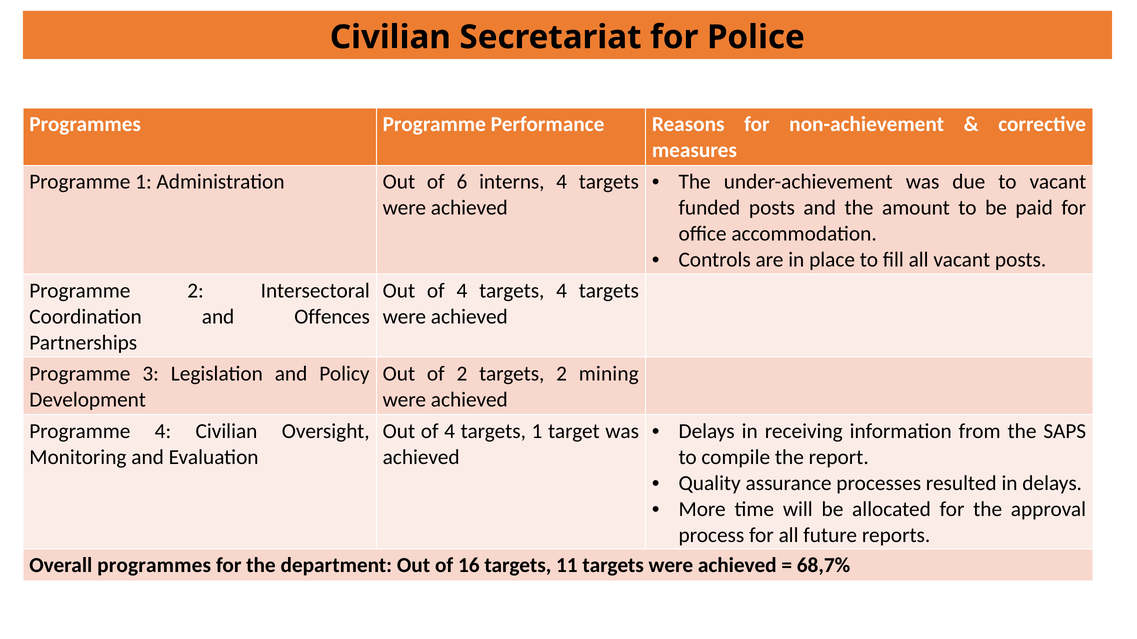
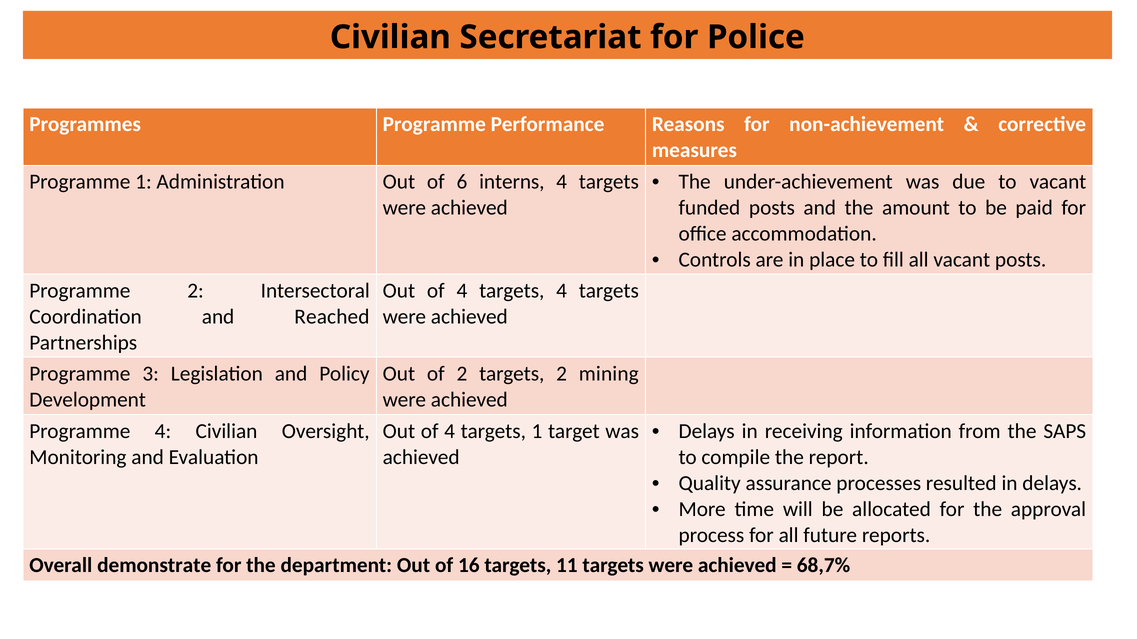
Offences: Offences -> Reached (332, 317)
Overall programmes: programmes -> demonstrate (154, 566)
